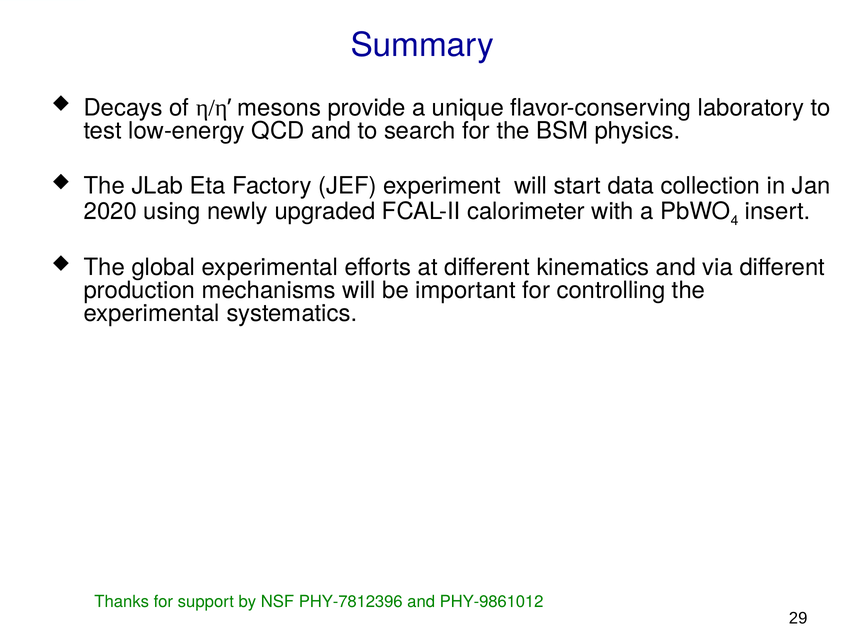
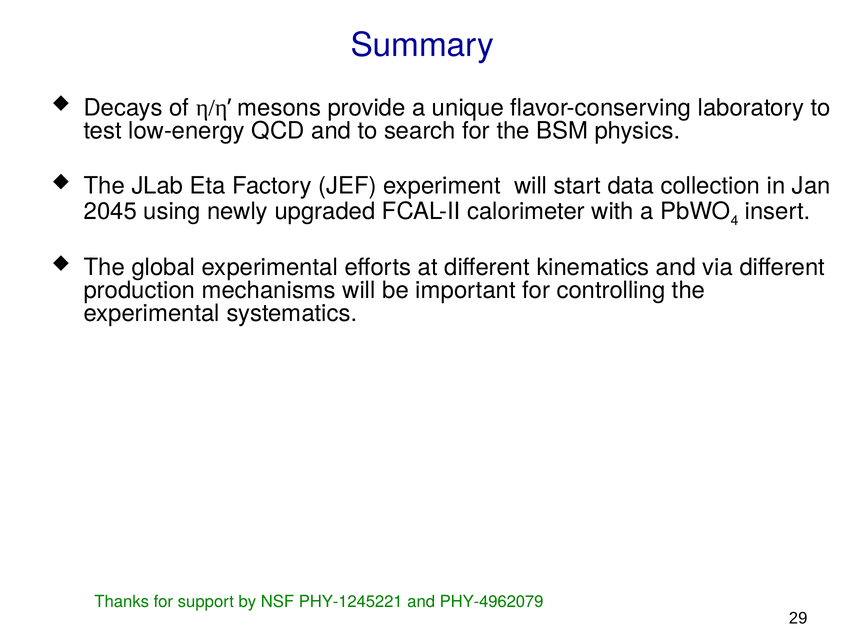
2020: 2020 -> 2045 (110, 212)
PHY-7812396: PHY-7812396 -> PHY-1245221 (351, 602)
PHY-9861012: PHY-9861012 -> PHY-4962079 (492, 602)
